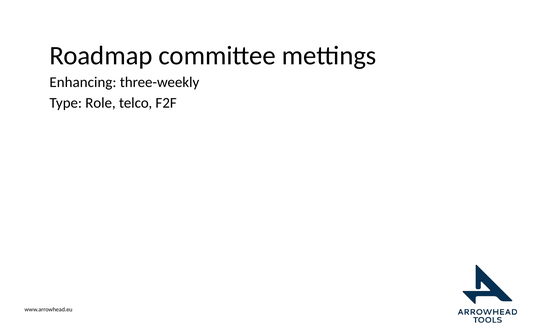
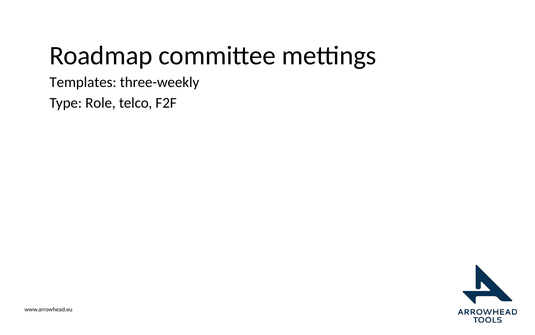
Enhancing: Enhancing -> Templates (83, 82)
